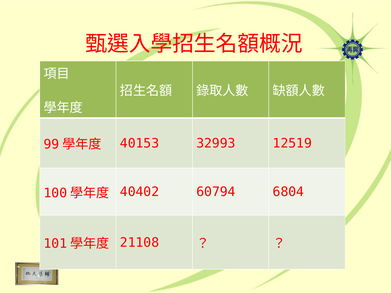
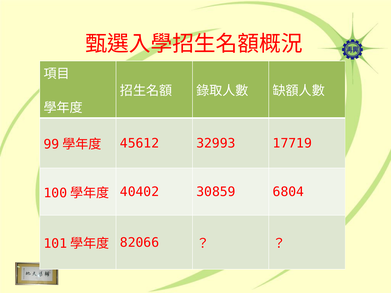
40153: 40153 -> 45612 (140, 143)
12519: 12519 -> 17719 (292, 143)
60794: 60794 -> 30859 (216, 192)
21108: 21108 -> 82066 (140, 243)
